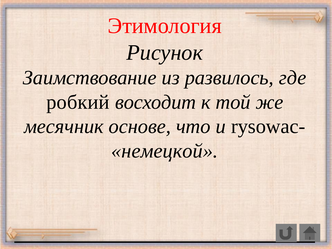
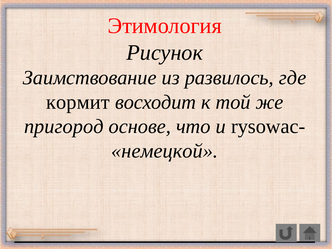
робкий: робкий -> кормит (78, 102)
месячник: месячник -> пригород (64, 126)
